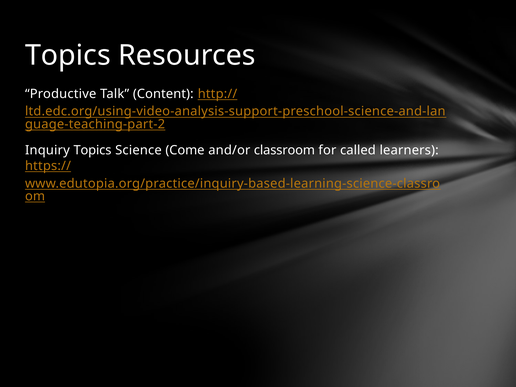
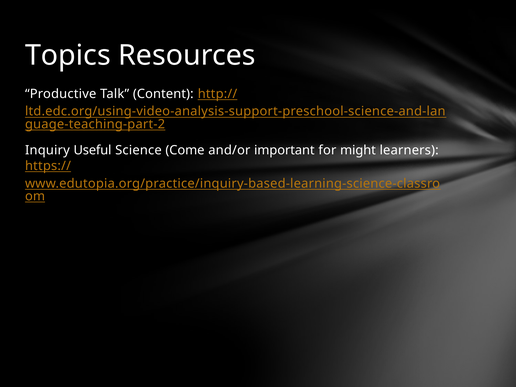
Inquiry Topics: Topics -> Useful (92, 150)
classroom: classroom -> important (284, 150)
called: called -> might (358, 150)
